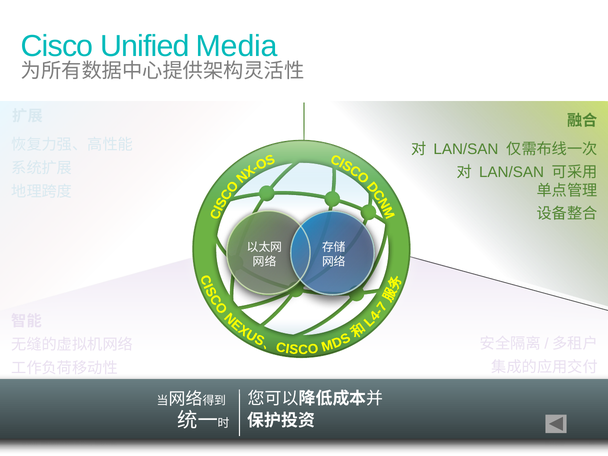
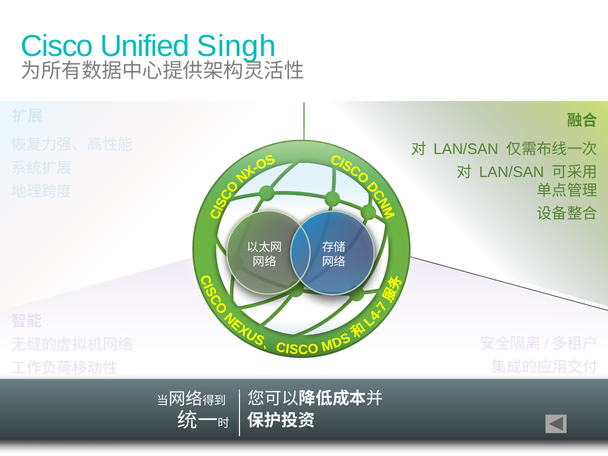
Media: Media -> Singh (236, 46)
